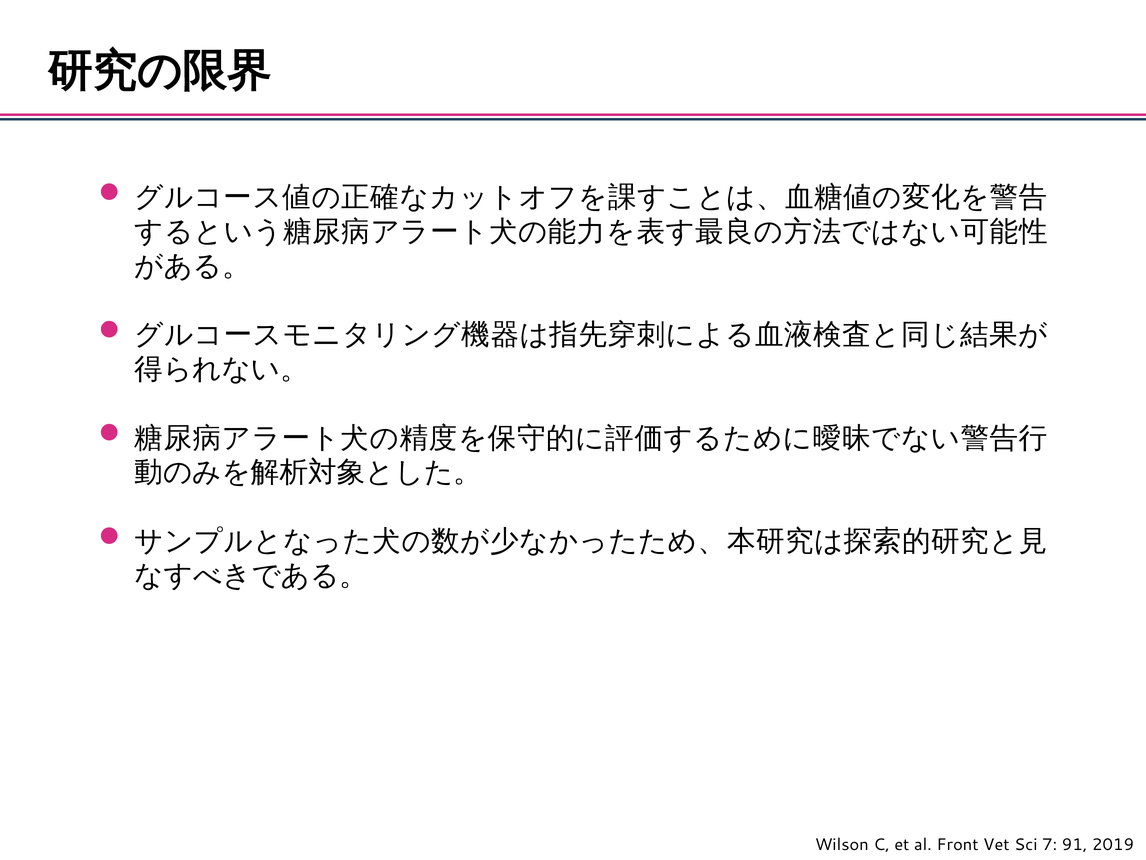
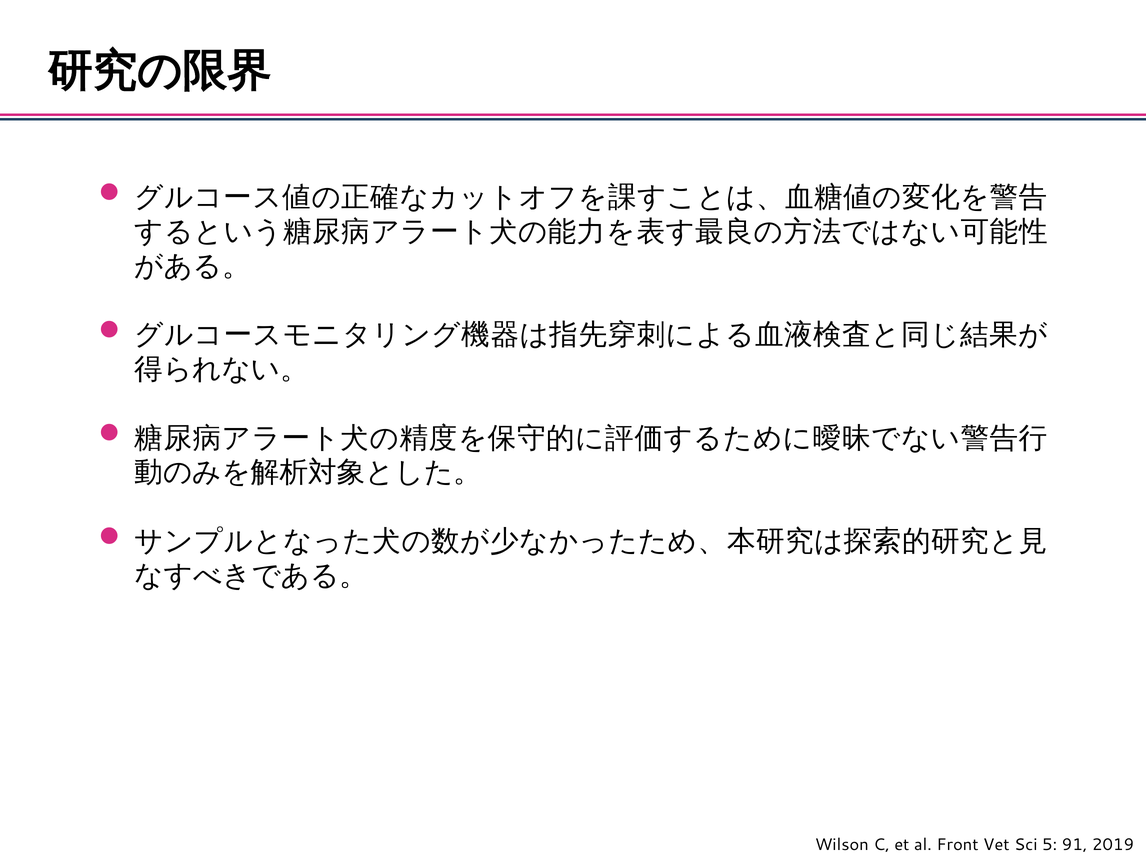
7: 7 -> 5 (1050, 844)
